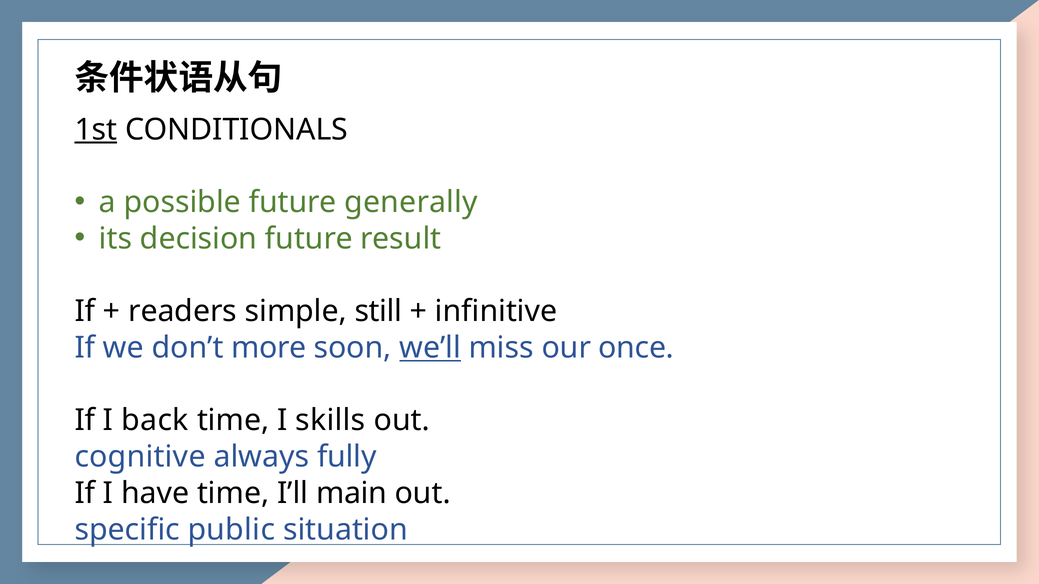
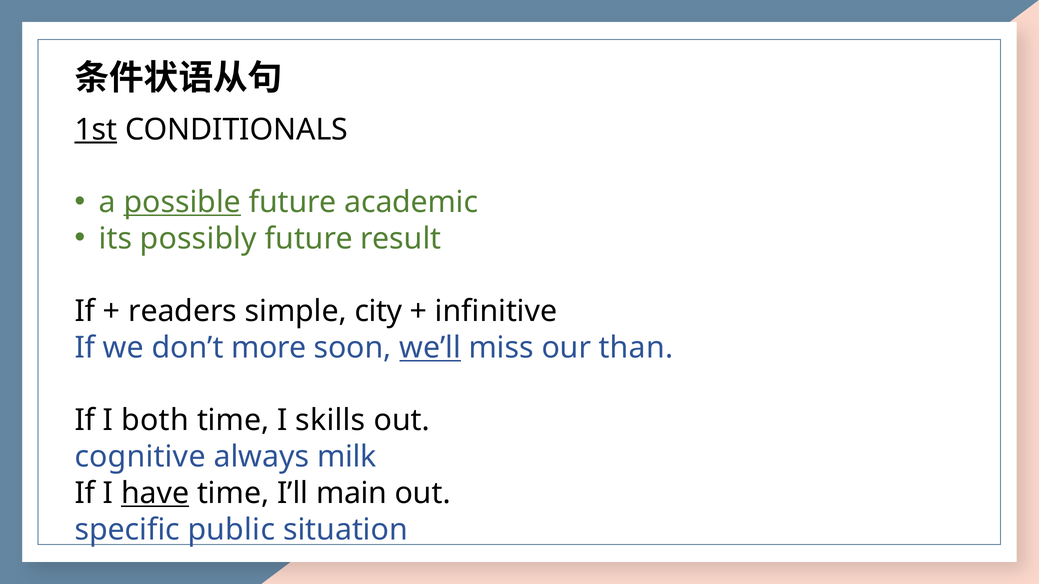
possible underline: none -> present (182, 202)
generally: generally -> academic (411, 202)
decision: decision -> possibly (198, 239)
still: still -> city (378, 312)
once: once -> than (636, 348)
back: back -> both (155, 421)
fully: fully -> milk (347, 457)
have underline: none -> present (155, 494)
